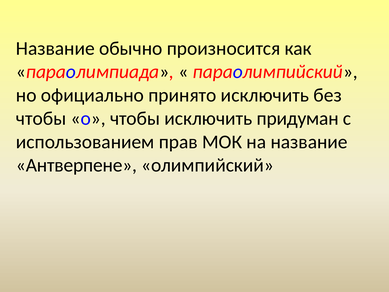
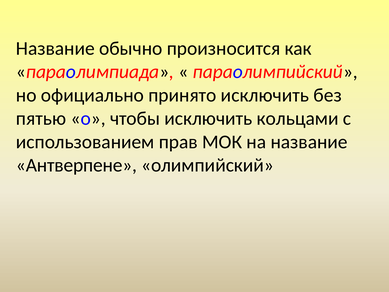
чтобы: чтобы -> пятью (41, 118)
придуман: придуман -> кольцами (298, 118)
